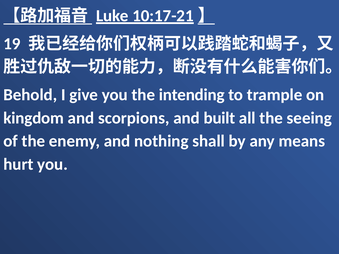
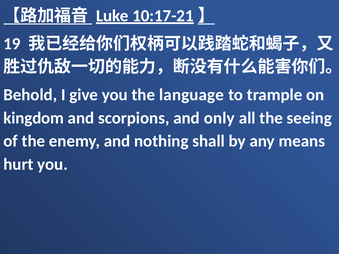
intending: intending -> language (192, 95)
built: built -> only (219, 118)
